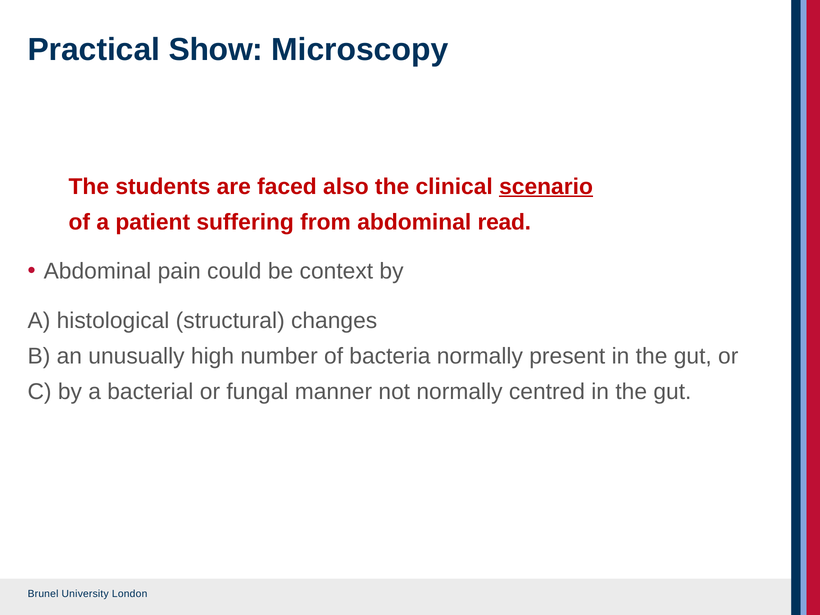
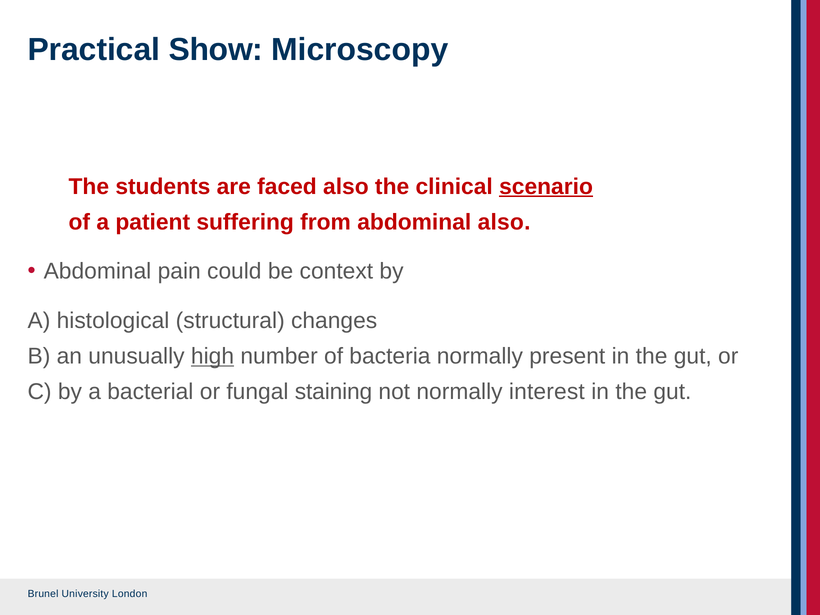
abdominal read: read -> also (504, 222)
high underline: none -> present (213, 356)
manner: manner -> staining (334, 392)
centred: centred -> interest (547, 392)
